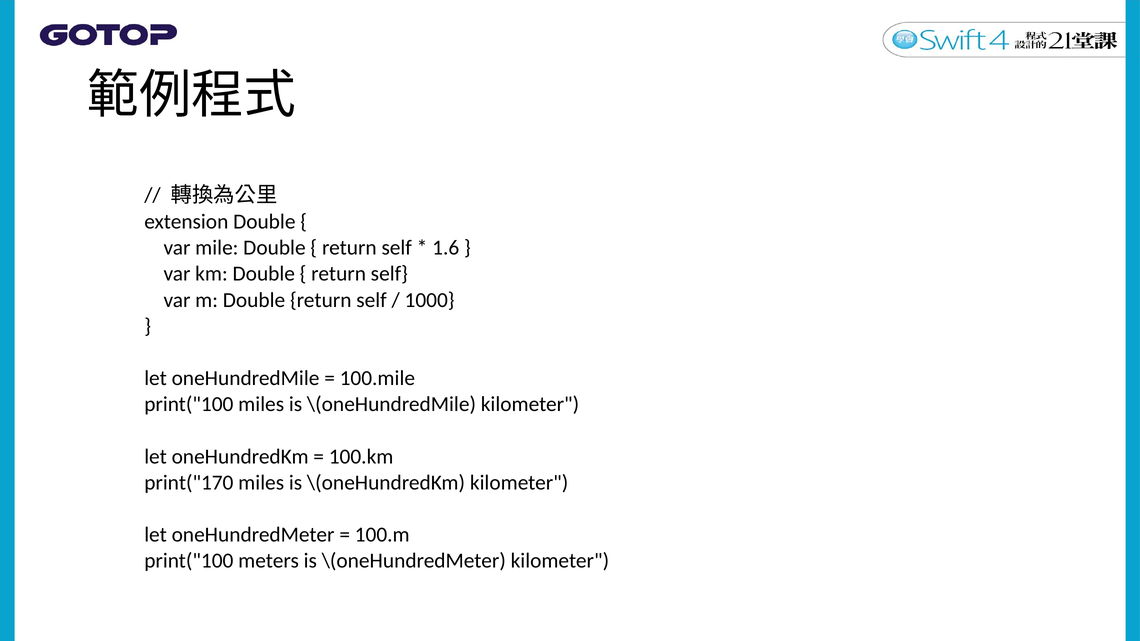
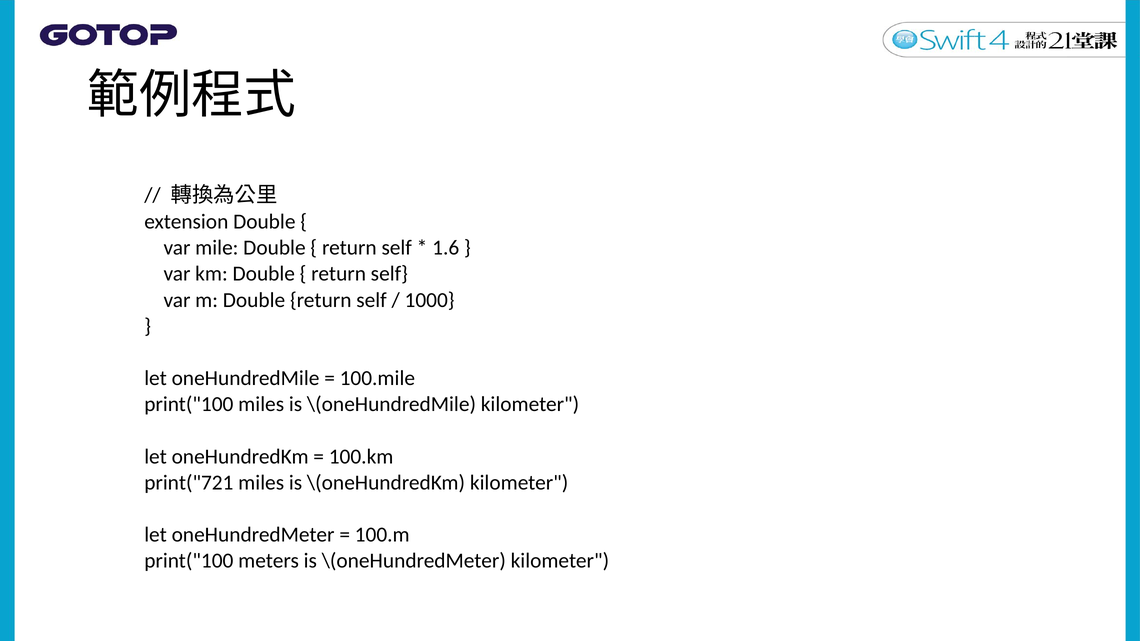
print("170: print("170 -> print("721 (189, 483)
